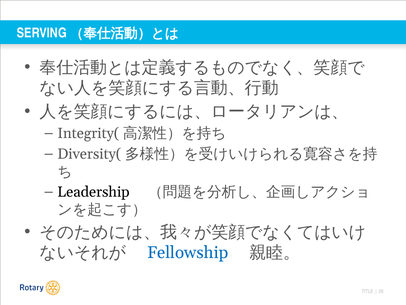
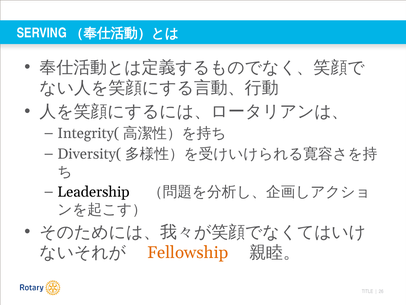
Fellowship colour: blue -> orange (188, 252)
